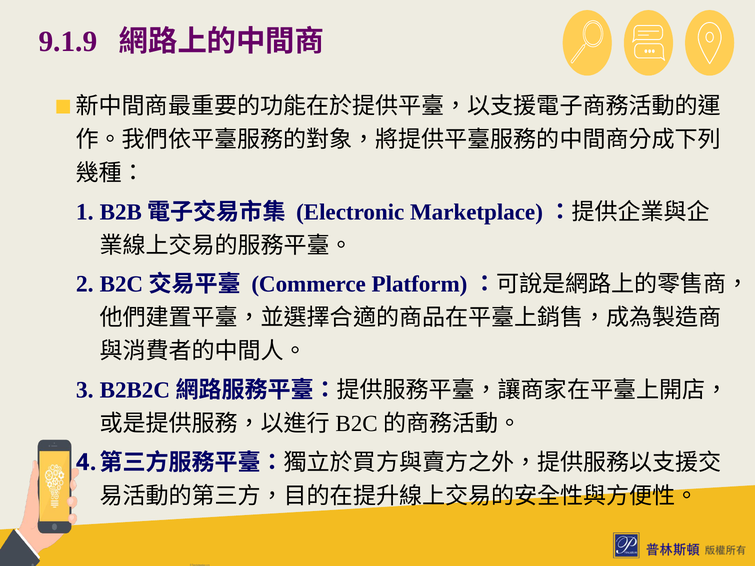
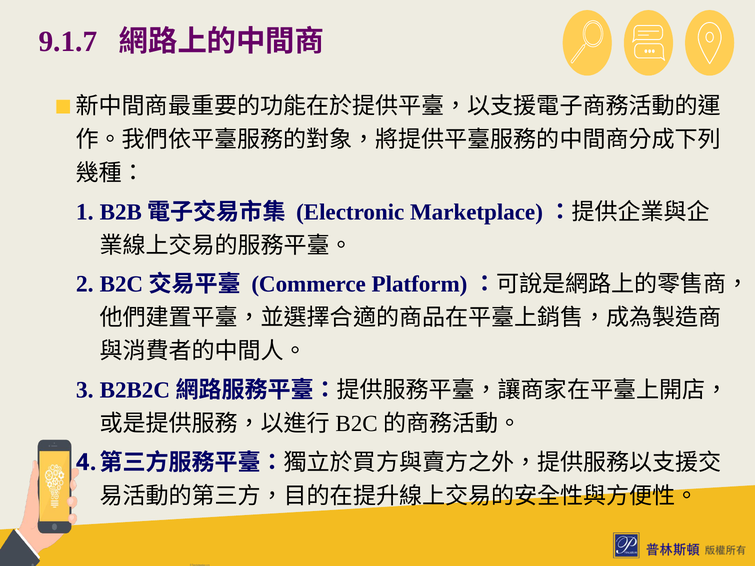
9.1.9: 9.1.9 -> 9.1.7 (68, 42)
